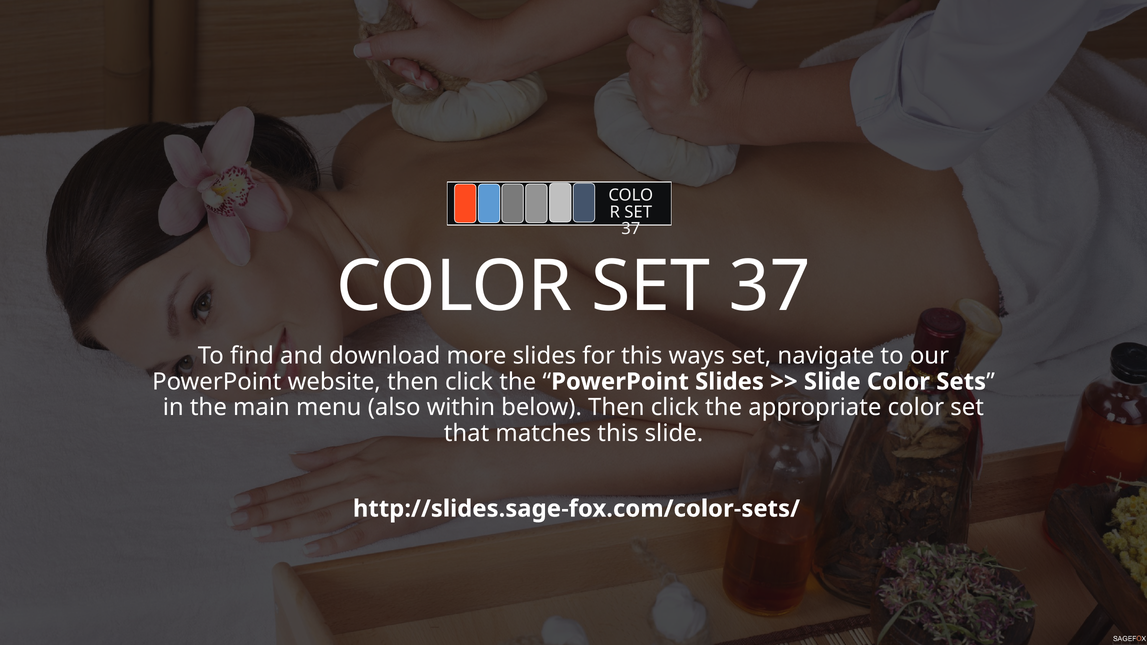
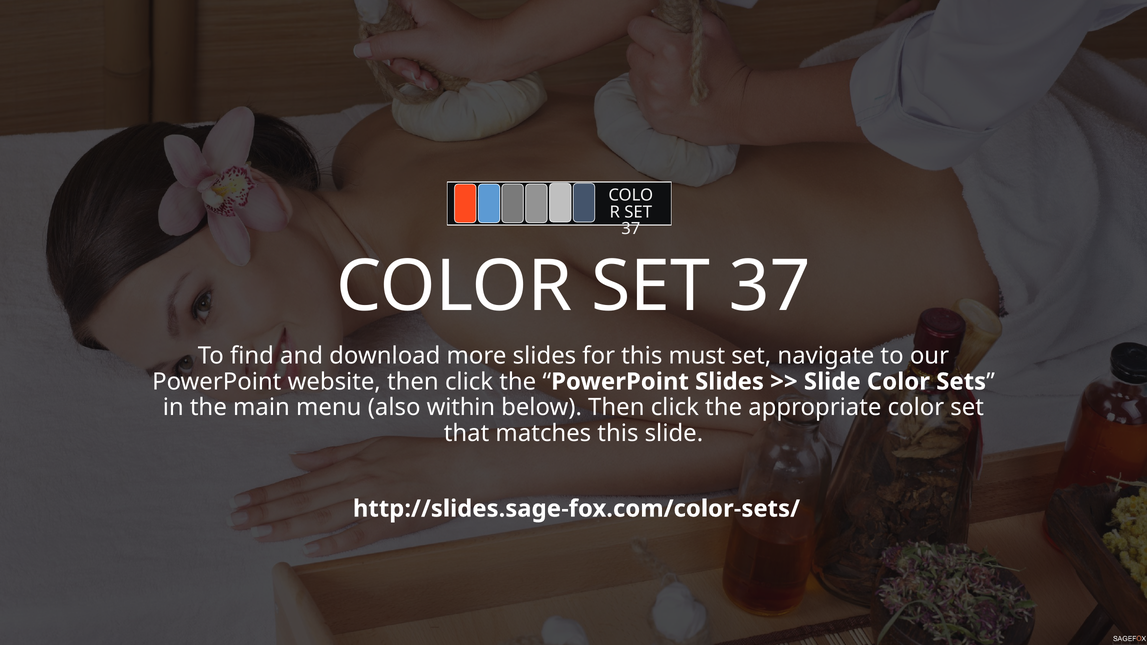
ways: ways -> must (697, 356)
